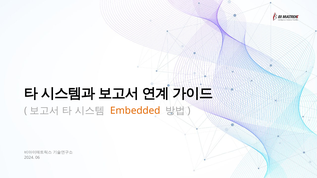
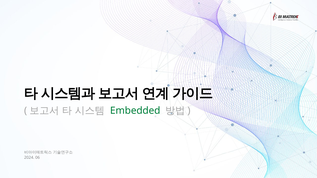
Embedded colour: orange -> green (135, 111)
